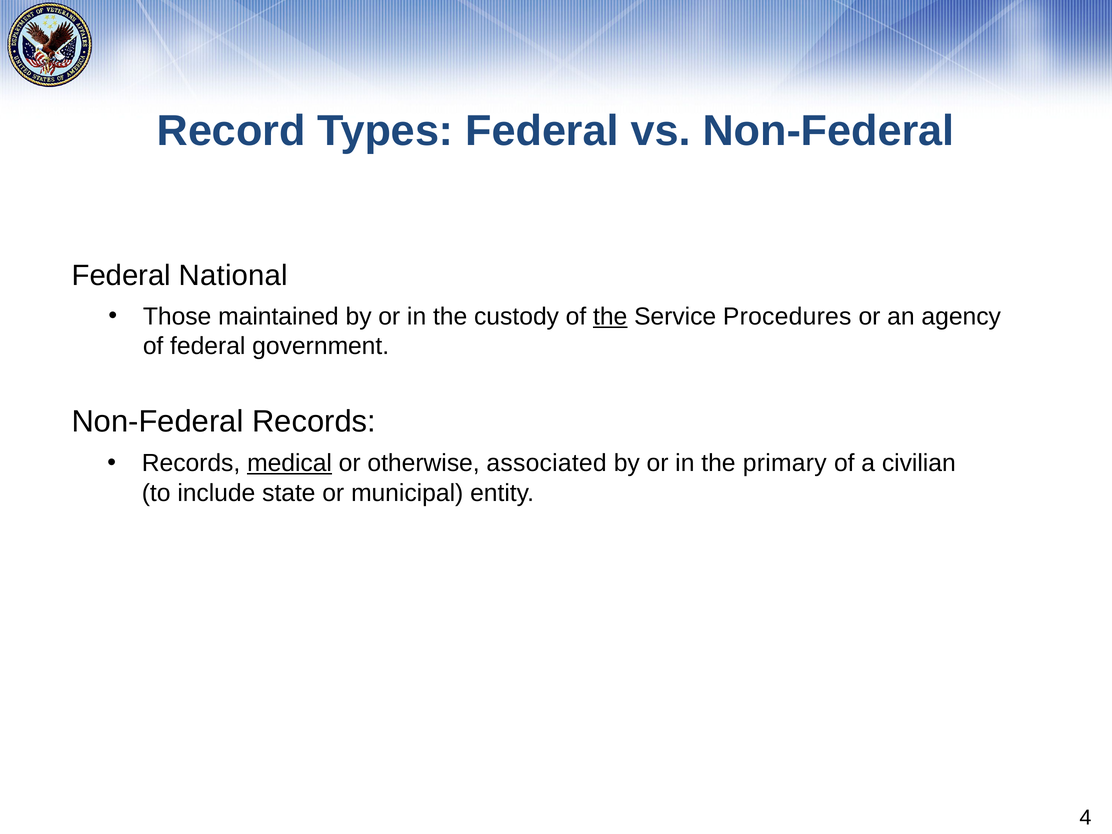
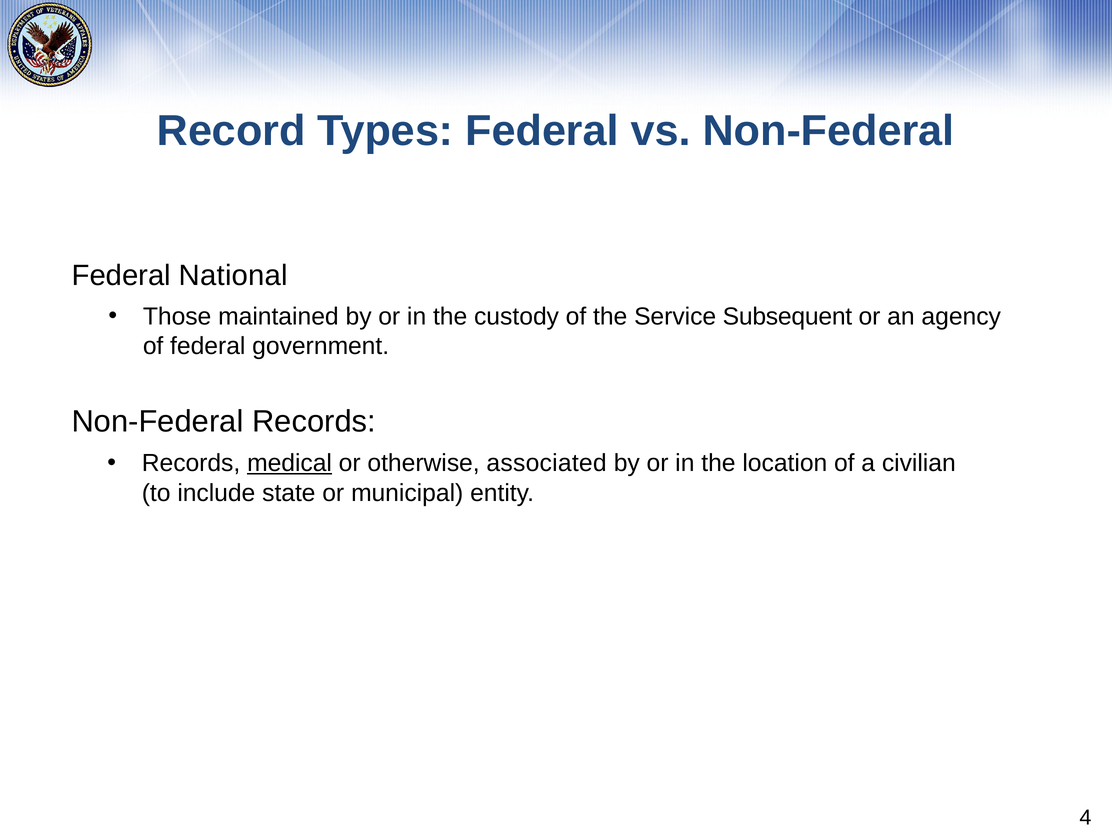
the underline: present -> none (610, 317)
Procedures: Procedures -> Subsequent (787, 317)
primary: primary -> location (785, 463)
